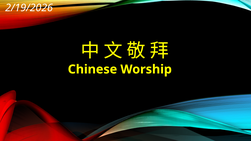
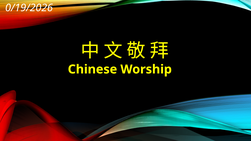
2/19/2026: 2/19/2026 -> 0/19/2026 (29, 8)
